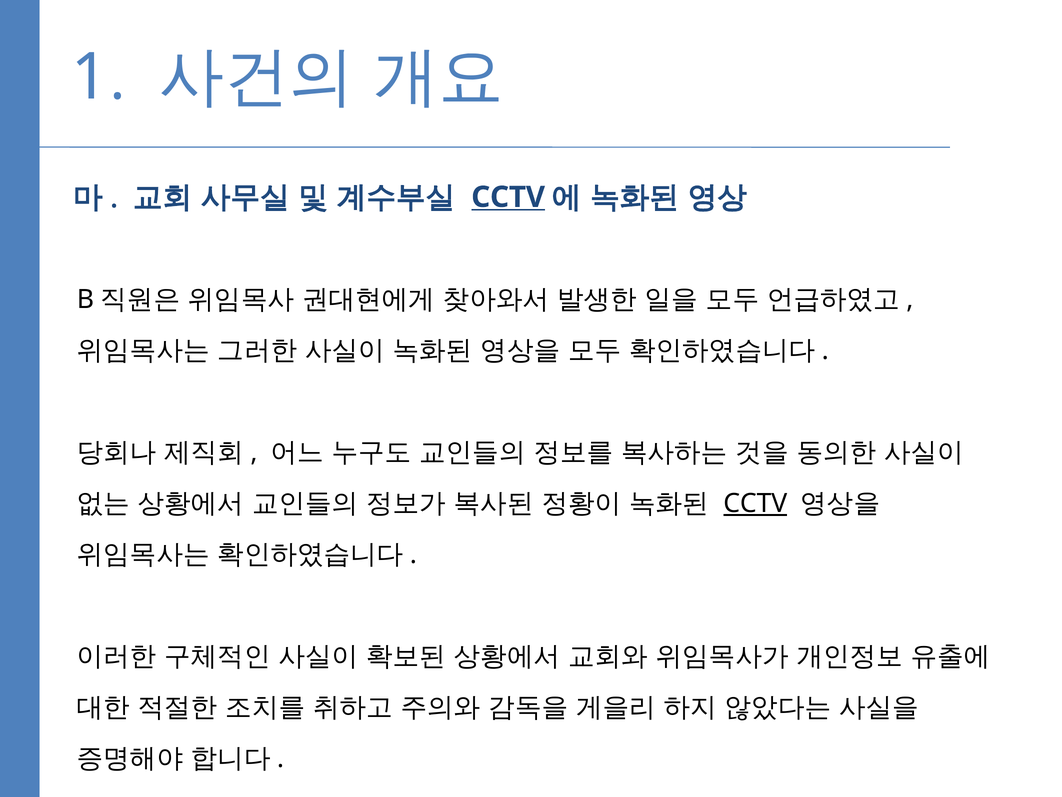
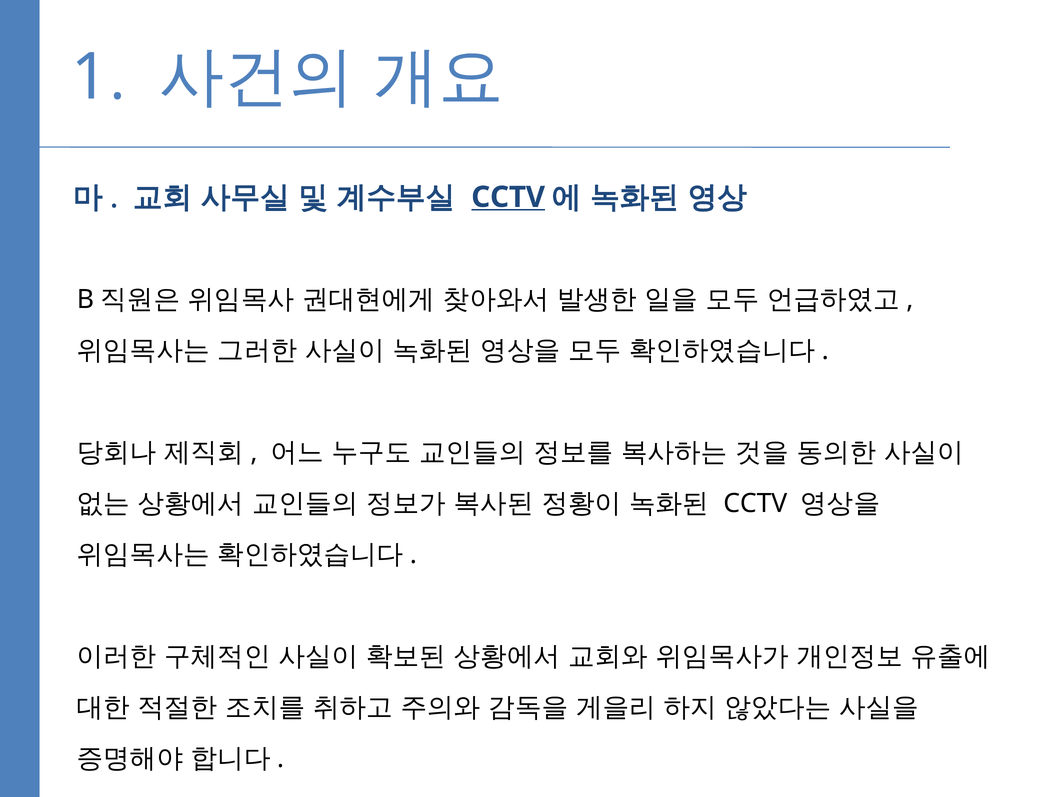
CCTV underline: present -> none (755, 503)
